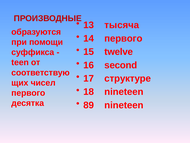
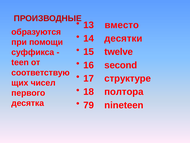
тысяча: тысяча -> вместо (122, 25)
14 первого: первого -> десятки (123, 38)
18 nineteen: nineteen -> полтора (124, 92)
89: 89 -> 79 (89, 105)
